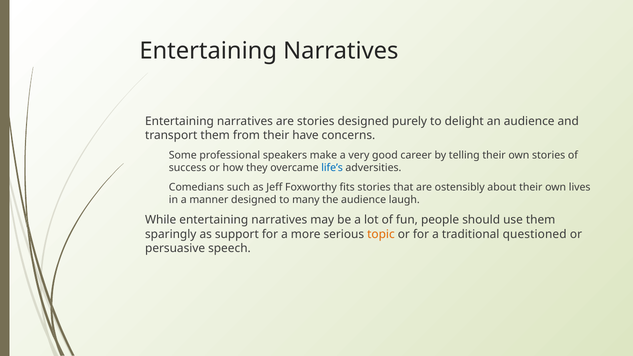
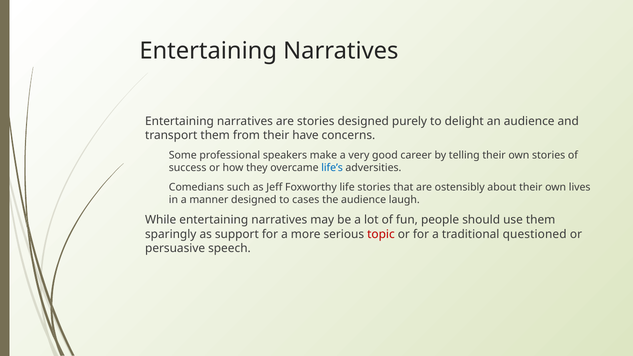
fits: fits -> life (347, 187)
many: many -> cases (306, 200)
topic colour: orange -> red (381, 234)
